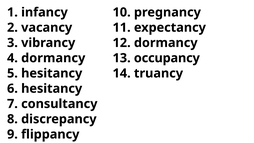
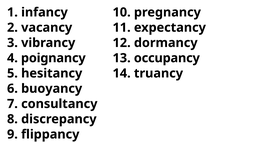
dormancy: dormancy -> poignancy (53, 58)
hesitancy: hesitancy -> buoyancy (52, 88)
